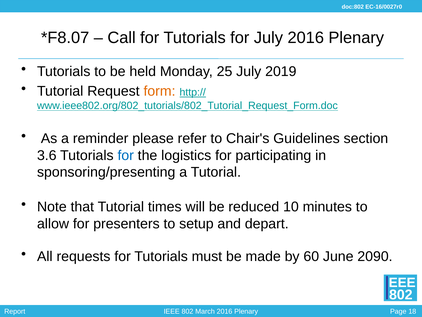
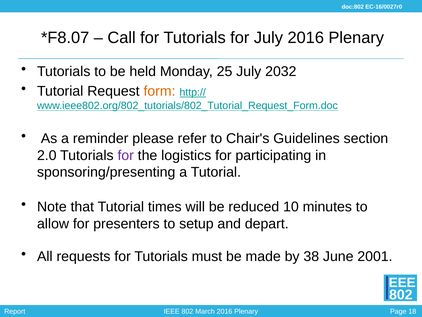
2019: 2019 -> 2032 (281, 71)
3.6: 3.6 -> 2.0 (47, 155)
for colour: blue -> purple (126, 155)
60: 60 -> 38 (311, 256)
2090: 2090 -> 2001 (375, 256)
